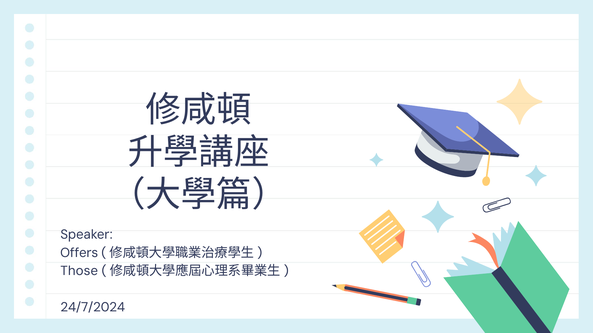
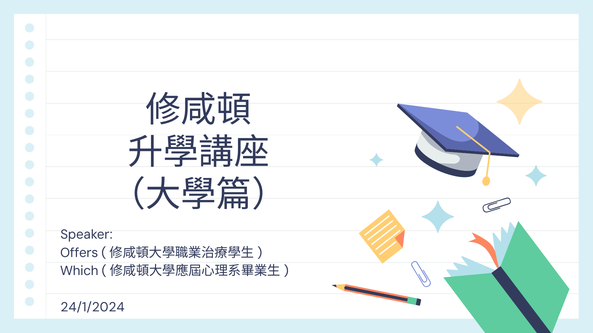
Those: Those -> Which (79, 271)
24/7/2024: 24/7/2024 -> 24/1/2024 (93, 308)
